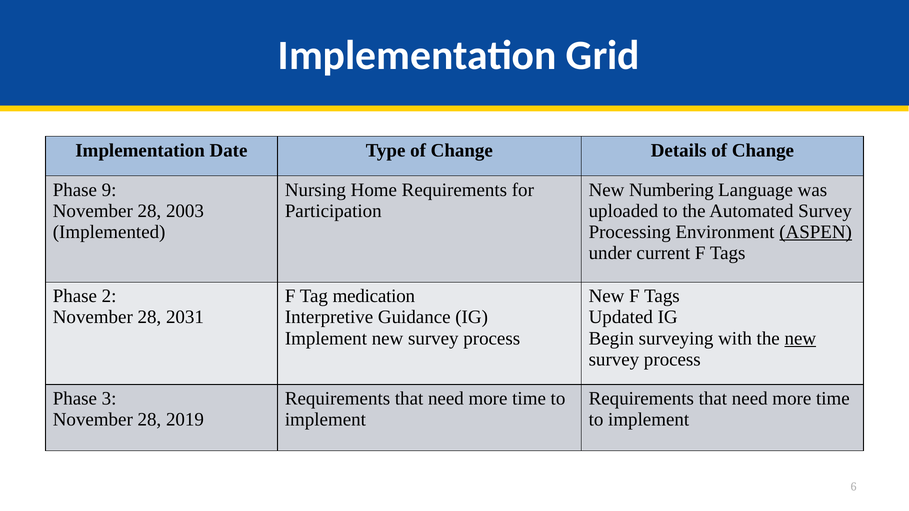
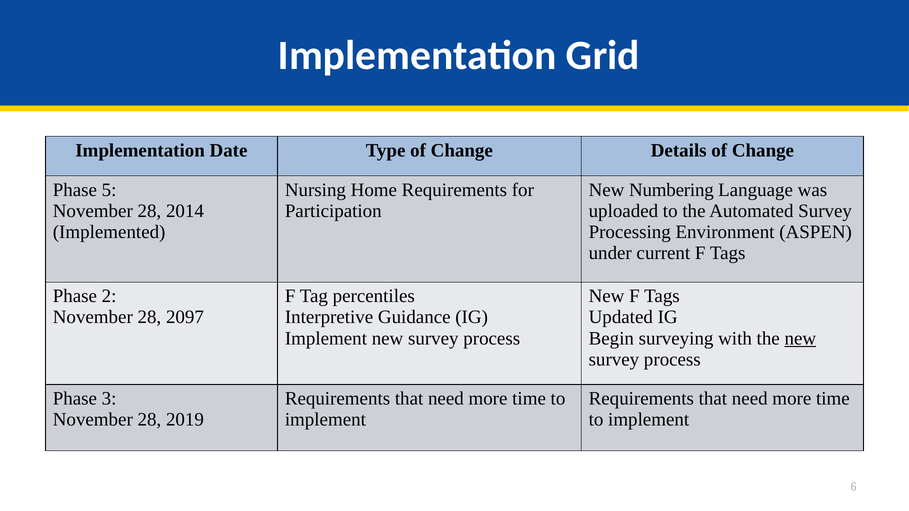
9: 9 -> 5 (109, 190)
2003: 2003 -> 2014 (185, 211)
ASPEN underline: present -> none (816, 232)
medication: medication -> percentiles (374, 296)
2031: 2031 -> 2097 (185, 317)
